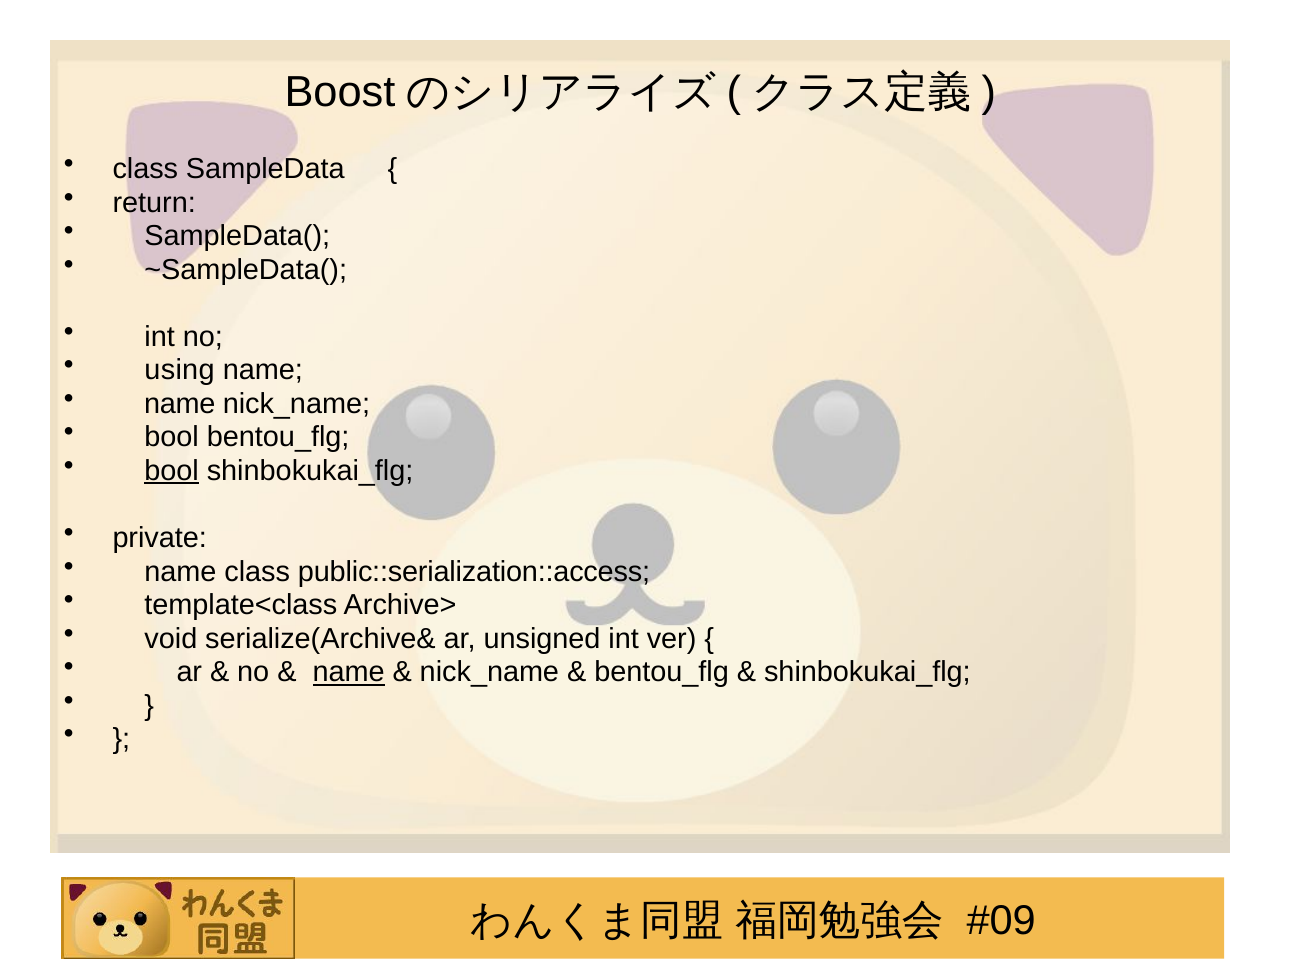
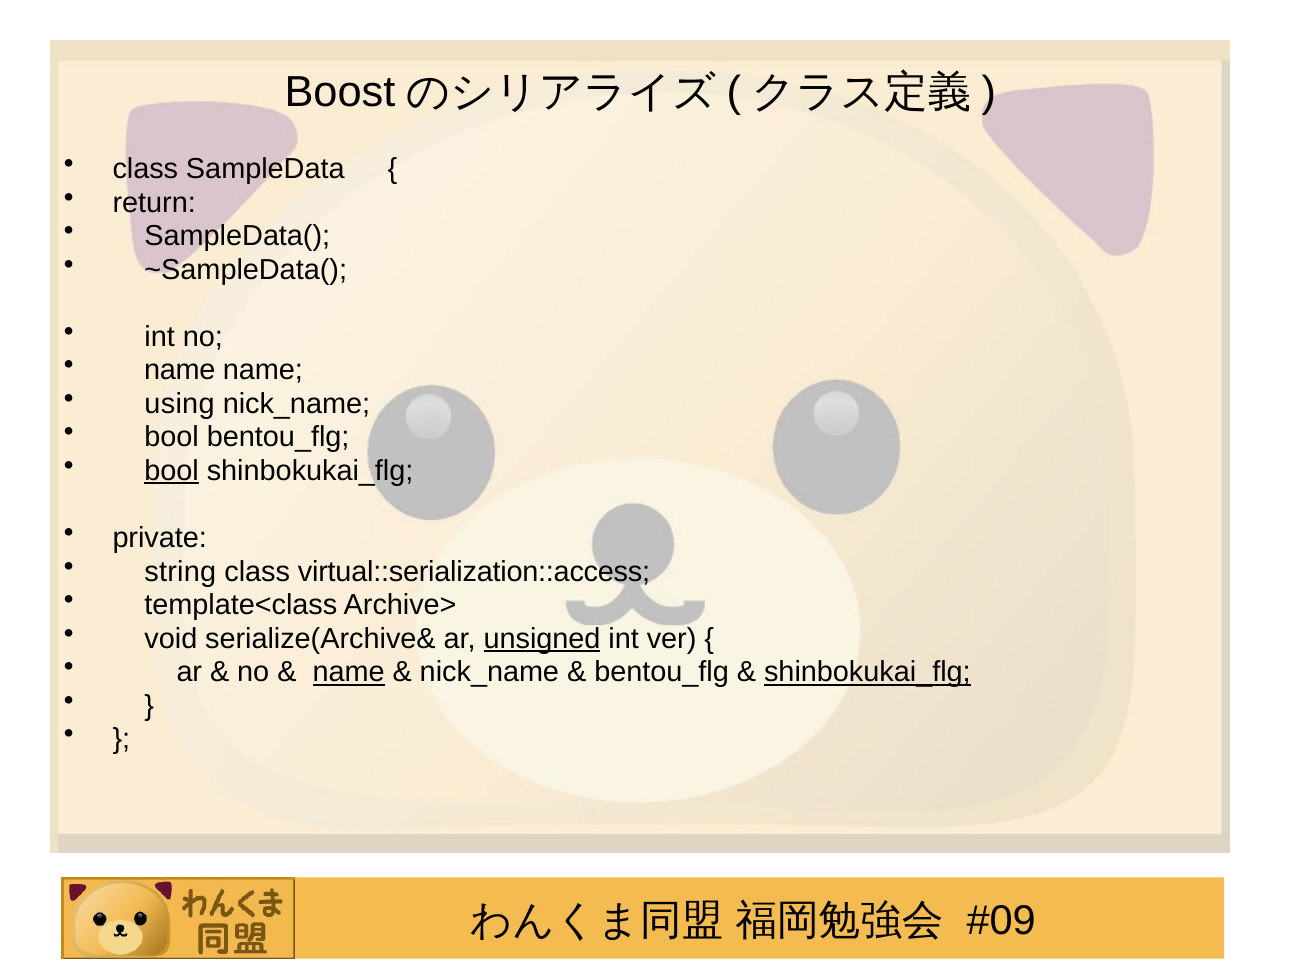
using: using -> name (180, 370)
name: name -> using (180, 404)
name: name -> string (180, 571)
public::serialization::access: public::serialization::access -> virtual::serialization::access (474, 571)
unsigned underline: none -> present (542, 639)
shinbokukai_flg underline: none -> present (867, 672)
